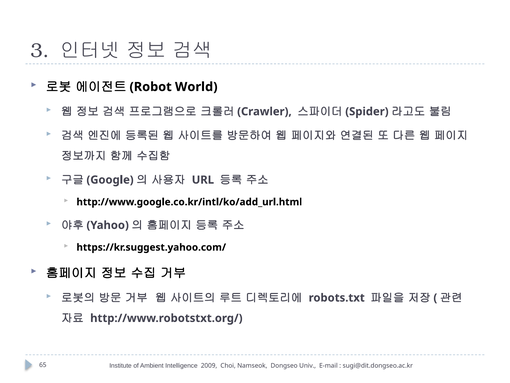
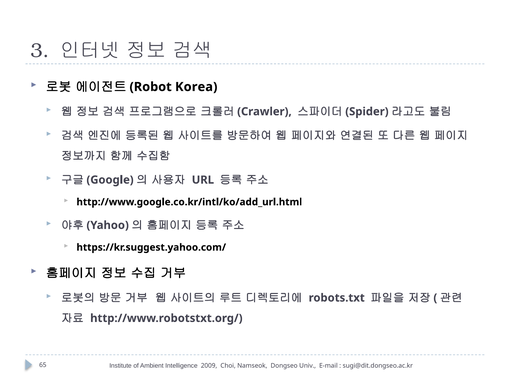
World: World -> Korea (196, 87)
